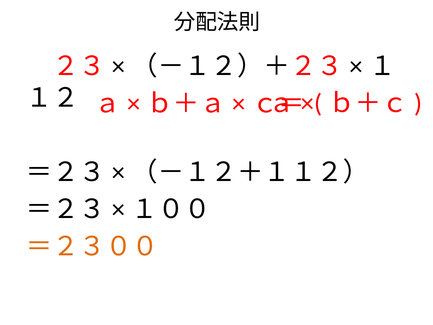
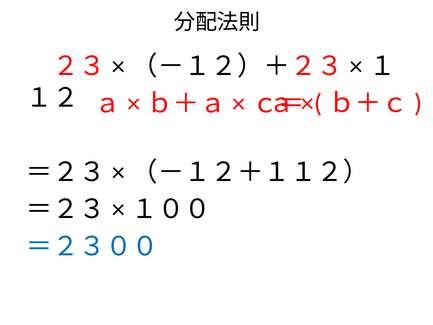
＝２３００ colour: orange -> blue (92, 246)
